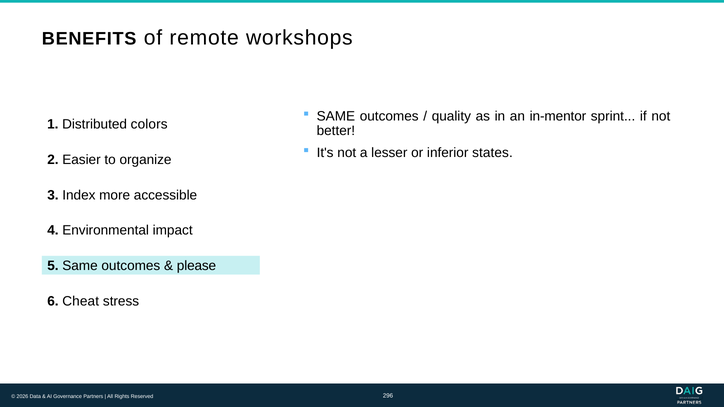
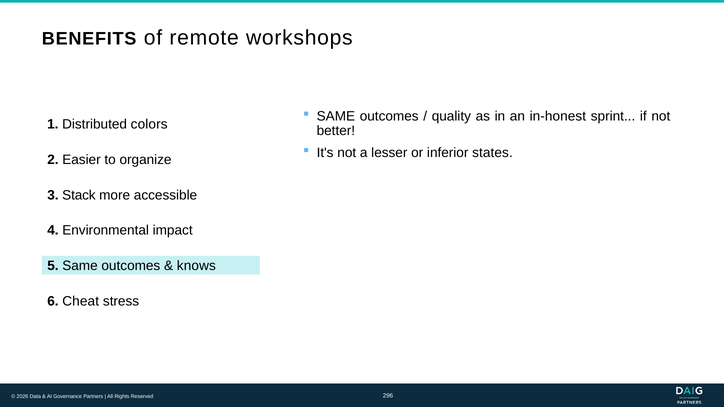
in-mentor: in-mentor -> in-honest (558, 116)
Index: Index -> Stack (79, 195)
please: please -> knows (196, 266)
